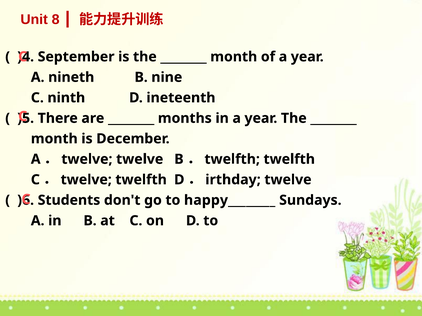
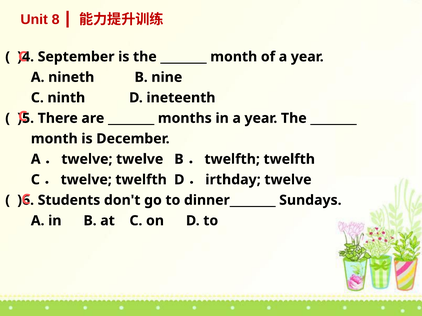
happy________: happy________ -> dinner________ (230, 200)
